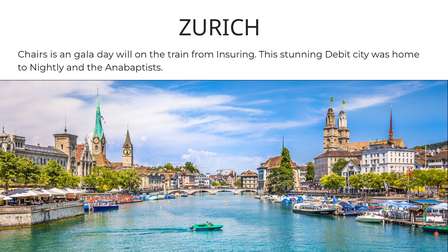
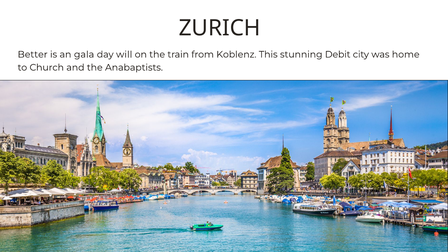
Chairs: Chairs -> Better (33, 54)
Insuring: Insuring -> Koblenz (236, 54)
Nightly: Nightly -> Church (47, 67)
